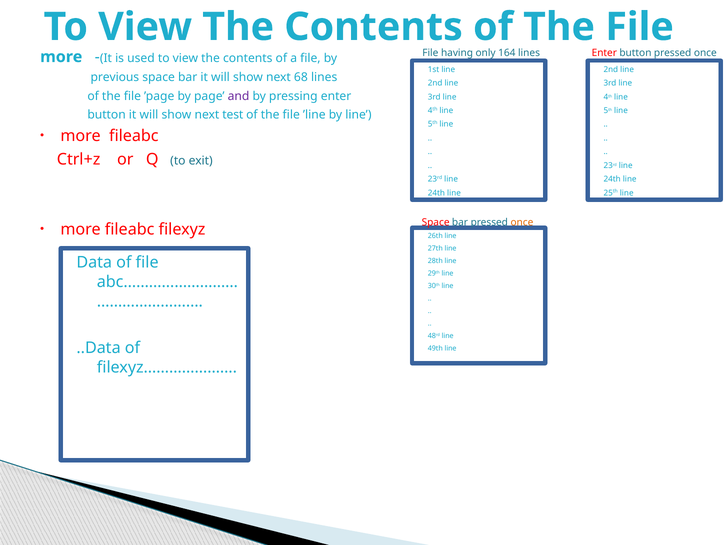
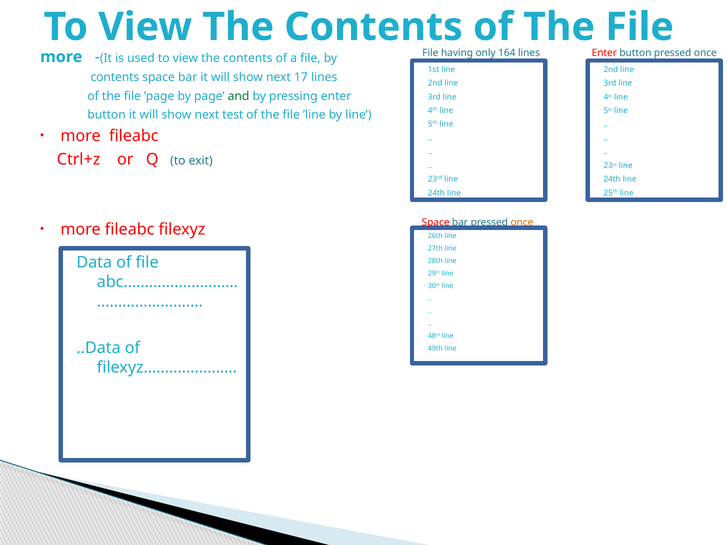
previous: previous -> contents (115, 78)
68: 68 -> 17 (301, 78)
and colour: purple -> green (238, 96)
